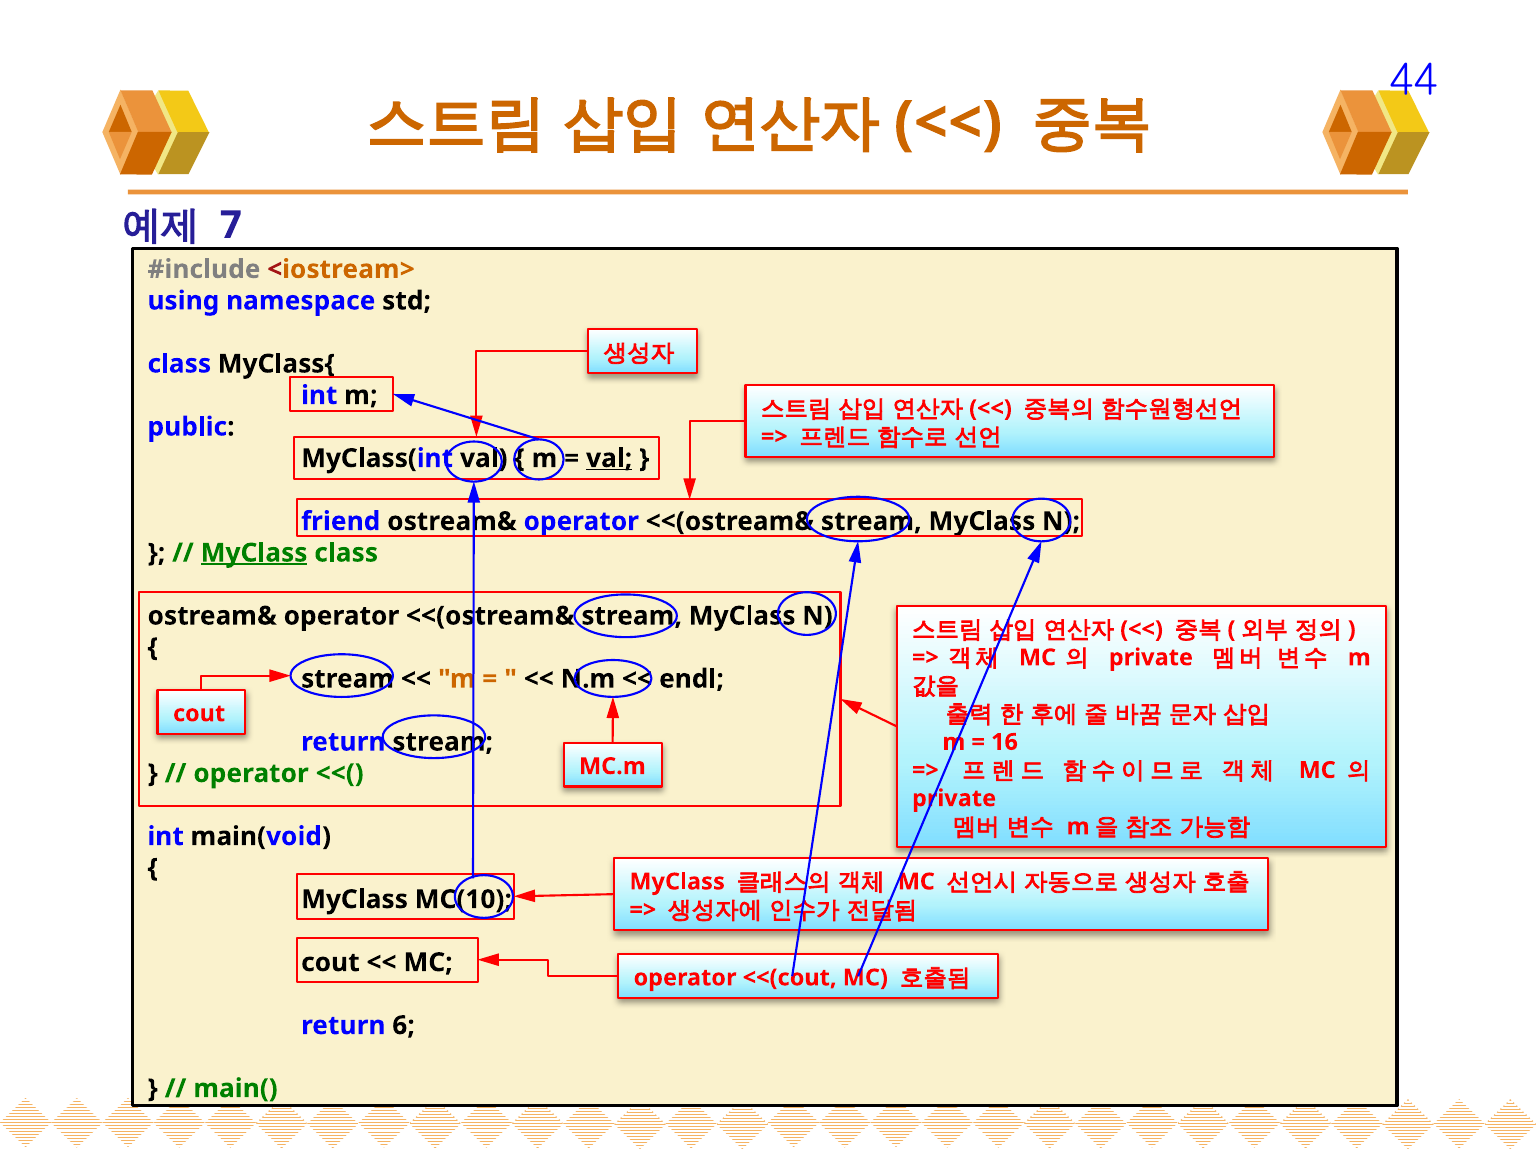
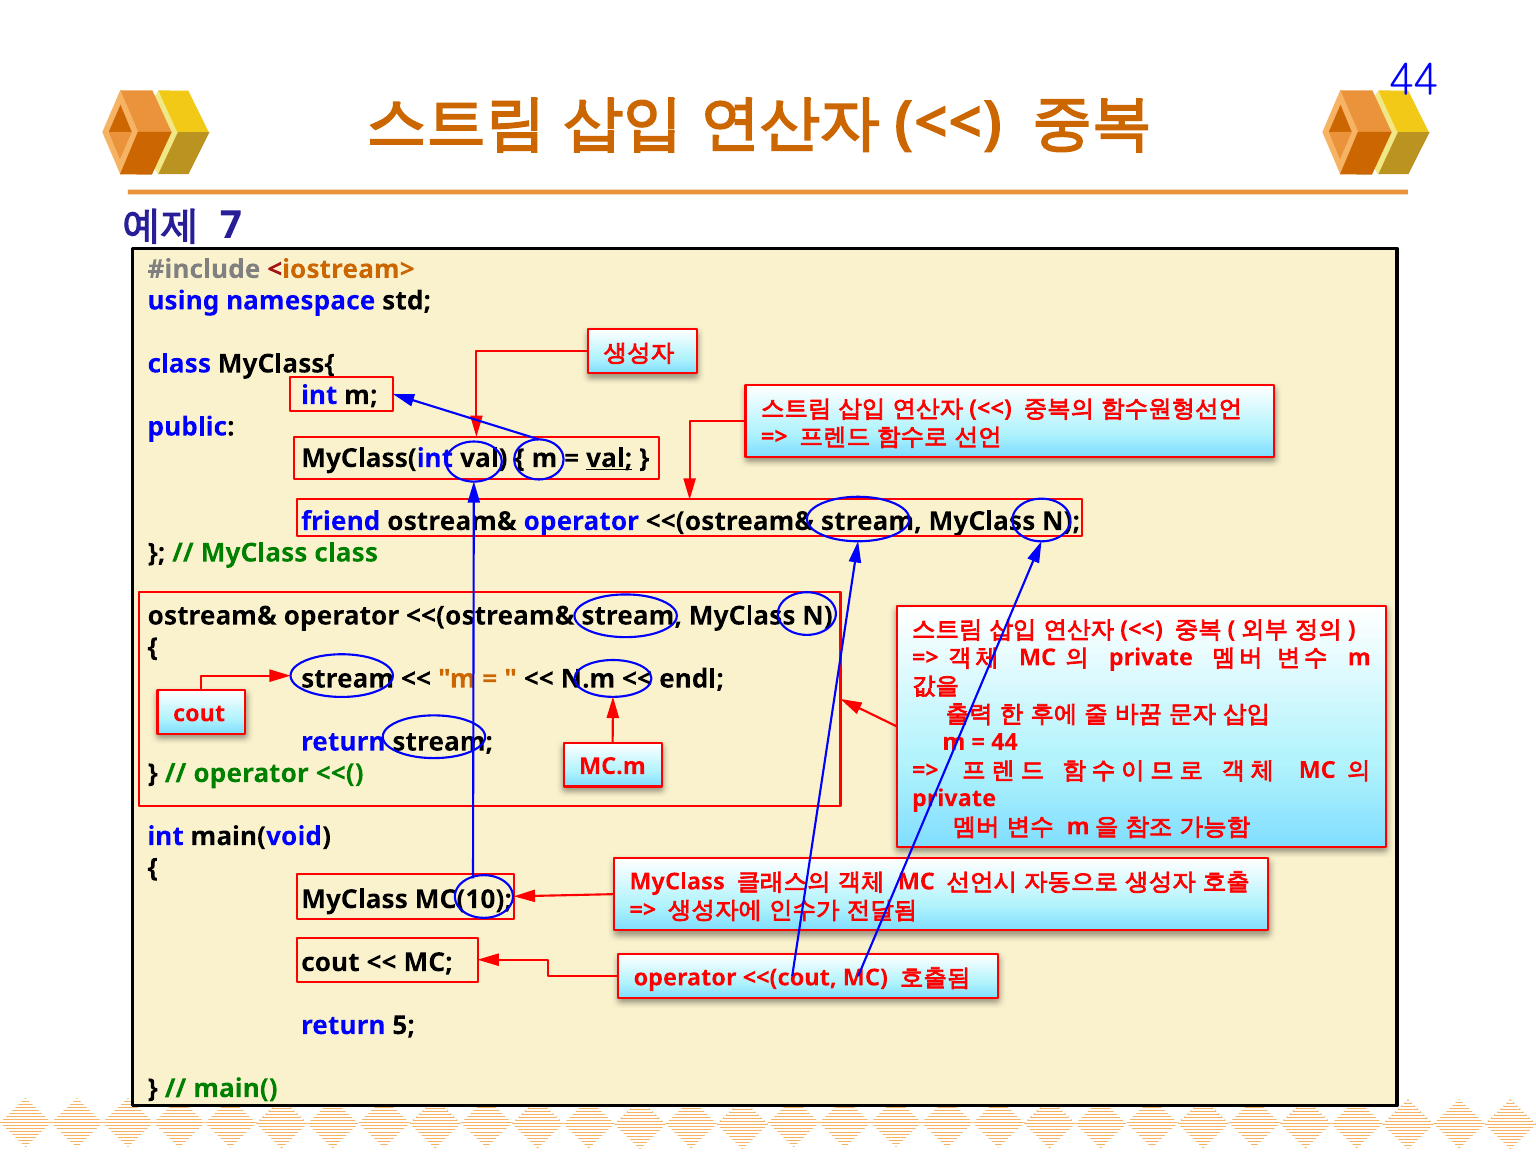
MyClass underline: present -> none (254, 553)
16: 16 -> 44 (1005, 742)
6: 6 -> 5 (404, 1025)
